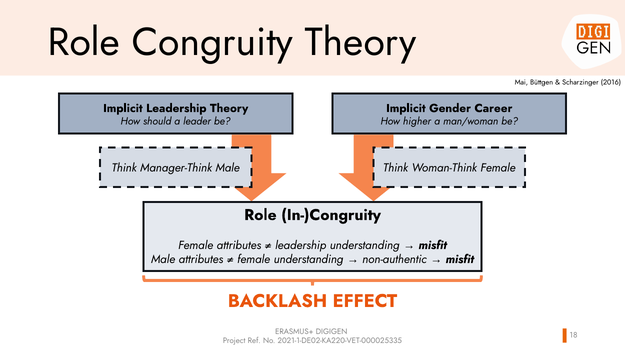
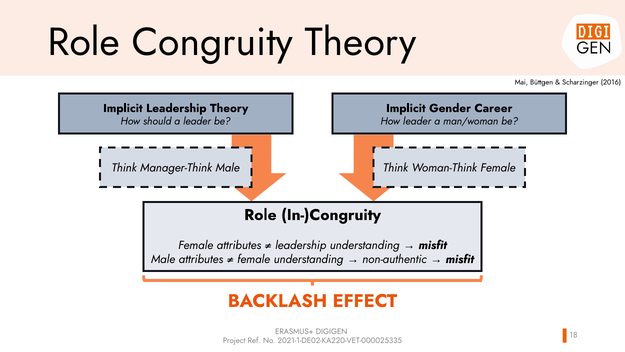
How higher: higher -> leader (417, 121)
